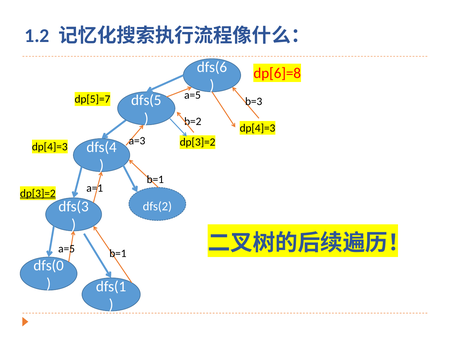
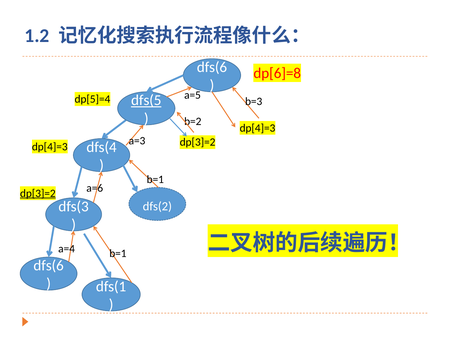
dfs(5 underline: none -> present (146, 100)
dp[5]=7: dp[5]=7 -> dp[5]=4 (92, 99)
a=1: a=1 -> a=6 (95, 188)
a=5: a=5 -> a=4 (67, 248)
dfs(0: dfs(0 -> dfs(6 (49, 265)
